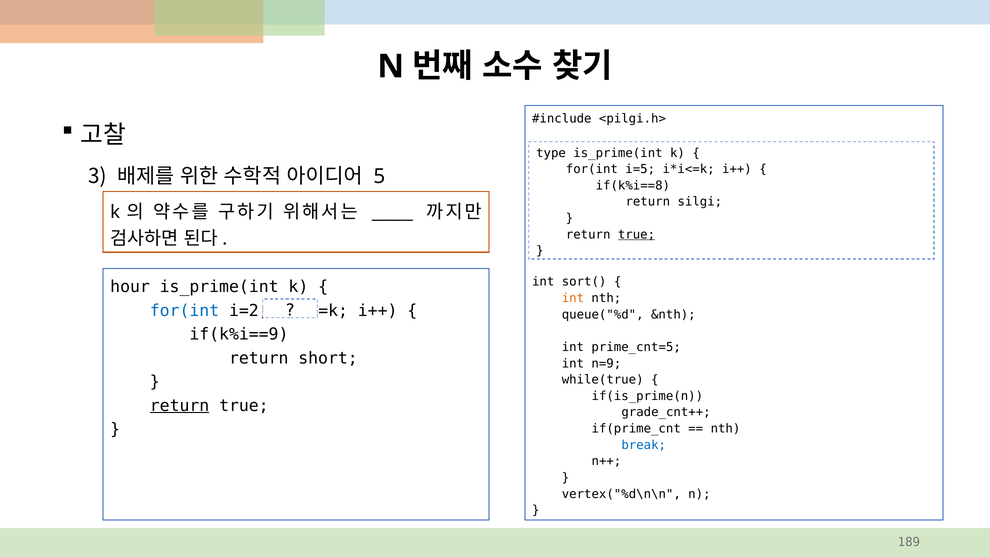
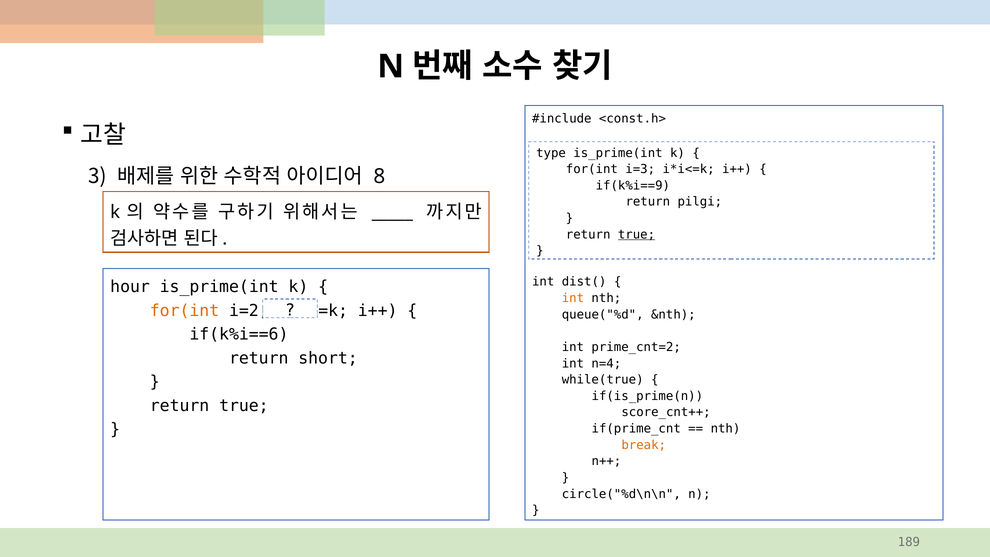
<pilgi.h>: <pilgi.h> -> <const.h> (632, 119)
i=5: i=5 -> i=3 (640, 169)
5: 5 -> 8 (379, 176)
if(k%i==8: if(k%i==8 -> if(k%i==9 (633, 186)
silgi: silgi -> pilgi (700, 202)
sort(: sort( -> dist( (584, 282)
for(int colour: blue -> orange (185, 311)
if(k%i==9: if(k%i==9 -> if(k%i==6 (239, 334)
prime_cnt=5: prime_cnt=5 -> prime_cnt=2 (636, 347)
n=9: n=9 -> n=4 (606, 363)
return underline: present -> none (180, 406)
grade_cnt++: grade_cnt++ -> score_cnt++ (666, 412)
break colour: blue -> orange (644, 445)
vertex("%d\n\n: vertex("%d\n\n -> circle("%d\n\n (621, 494)
